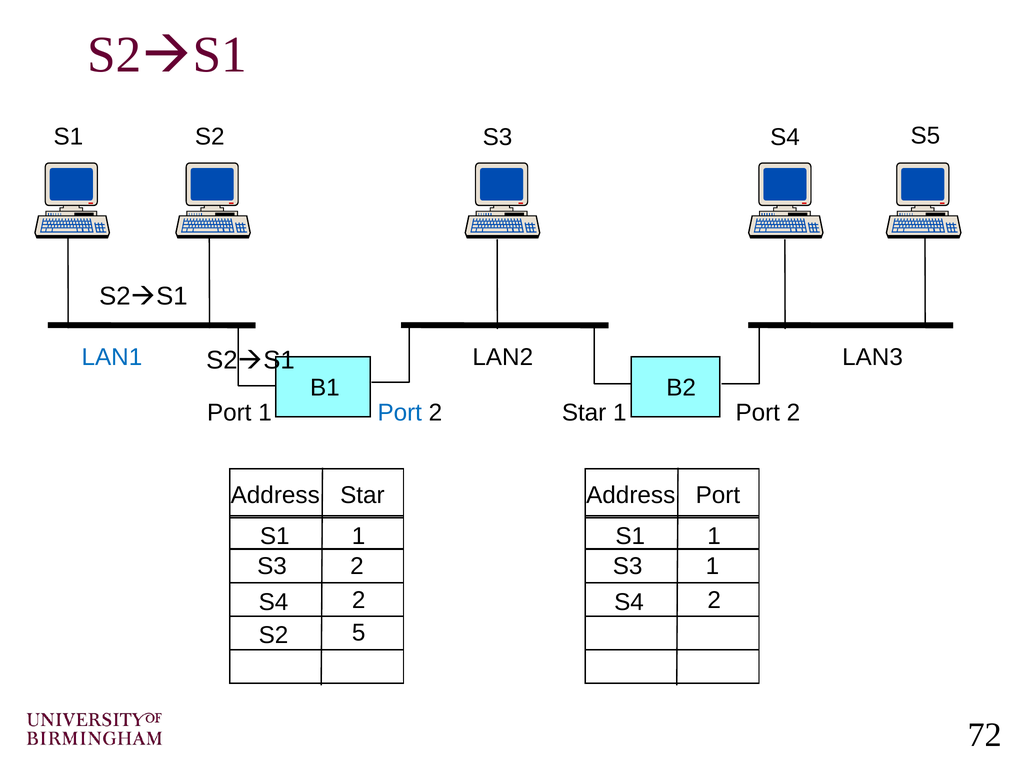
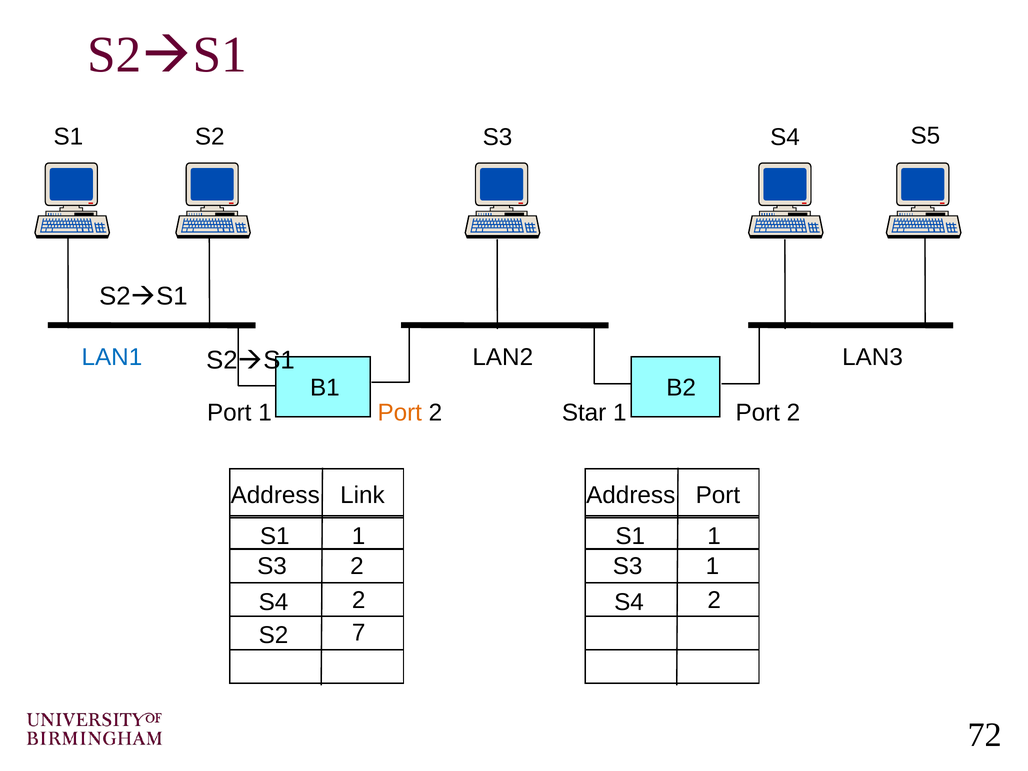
Port colour: blue -> orange (400, 413)
Address Star: Star -> Link (362, 495)
5: 5 -> 7 (359, 633)
